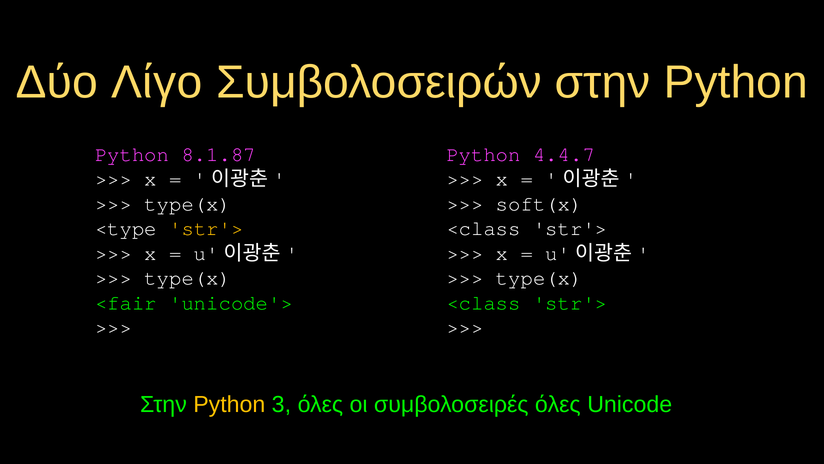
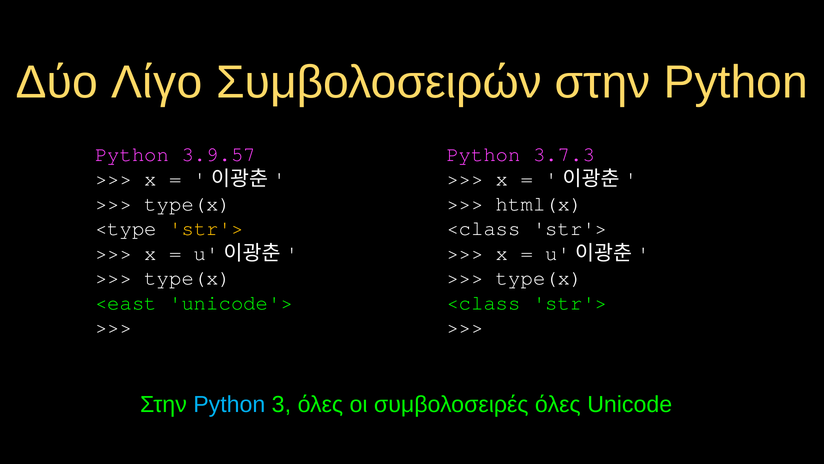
8.1.87: 8.1.87 -> 3.9.57 (219, 154)
4.4.7: 4.4.7 -> 3.7.3 (564, 154)
soft(x: soft(x -> html(x (539, 204)
<fair: <fair -> <east (126, 302)
Python colour: yellow -> light blue (229, 404)
